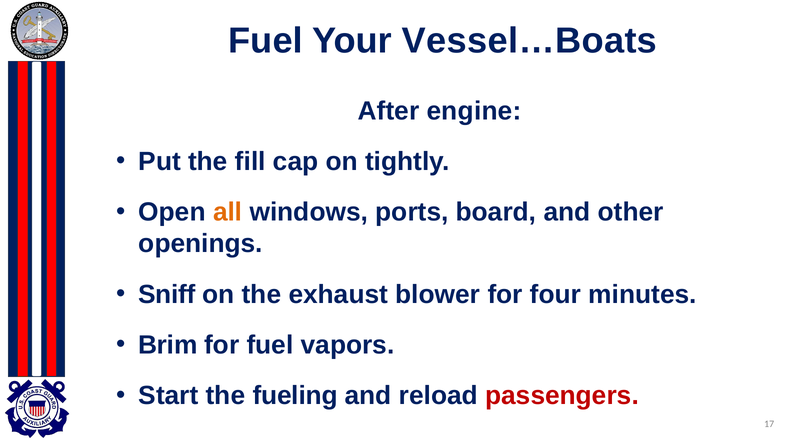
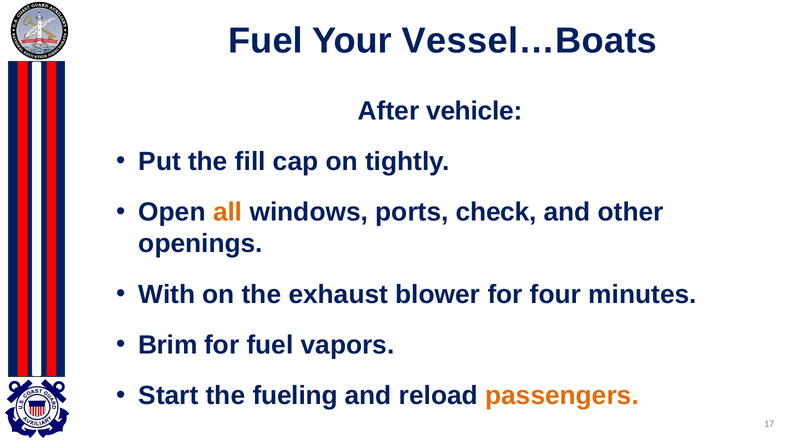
engine: engine -> vehicle (474, 111)
board: board -> check (496, 212)
Sniff: Sniff -> With (167, 295)
passengers colour: red -> orange (562, 396)
